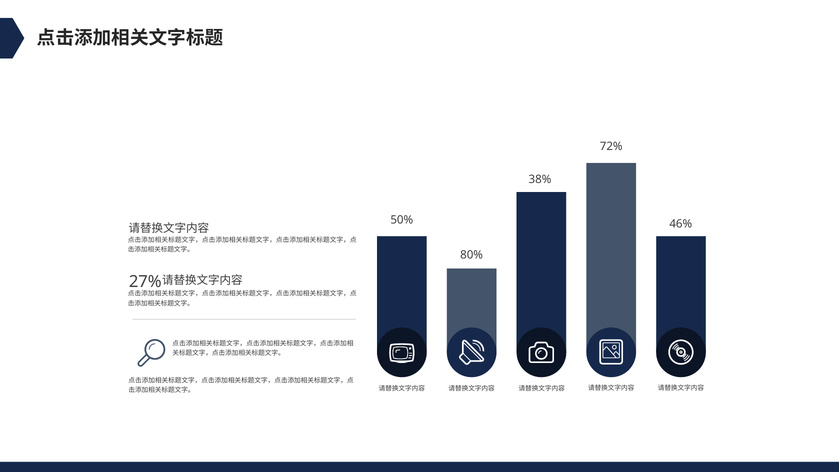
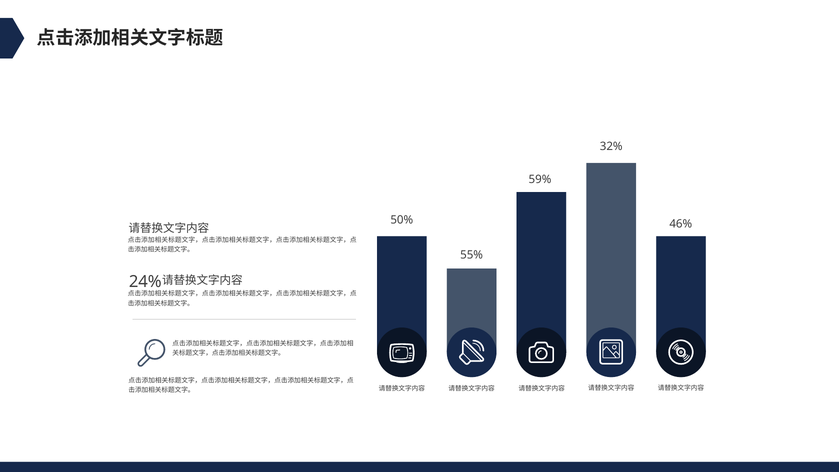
72%: 72% -> 32% (611, 147)
38%: 38% -> 59% (540, 179)
80%: 80% -> 55% (472, 255)
27%: 27% -> 24% (145, 282)
